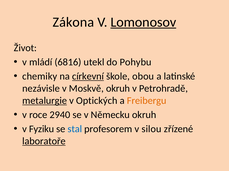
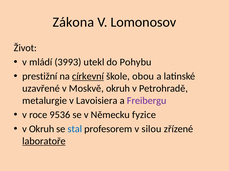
Lomonosov underline: present -> none (143, 22)
6816: 6816 -> 3993 (68, 62)
chemiky: chemiky -> prestižní (40, 77)
nezávisle: nezávisle -> uzavřené (41, 89)
metalurgie underline: present -> none (45, 101)
Optických: Optických -> Lavoisiera (97, 101)
Freibergu colour: orange -> purple (147, 101)
2940: 2940 -> 9536 (60, 115)
Německu okruh: okruh -> fyzice (144, 115)
v Fyziku: Fyziku -> Okruh (42, 129)
